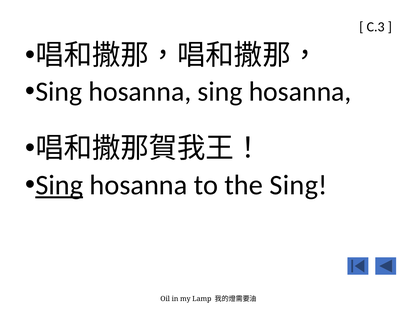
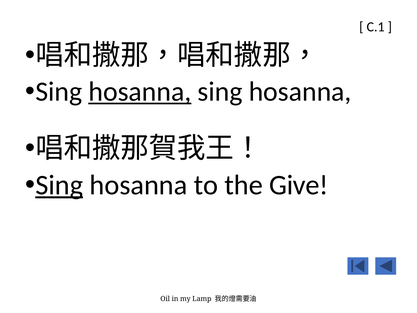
C.3: C.3 -> C.1 (376, 27)
hosanna underline: none -> present (140, 92)
the Sing: Sing -> Give (299, 185)
